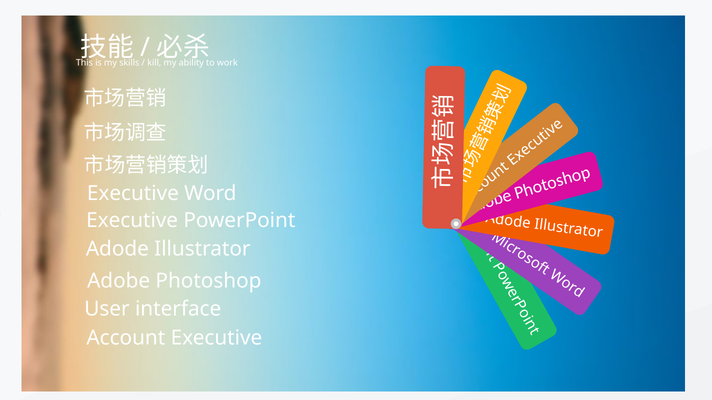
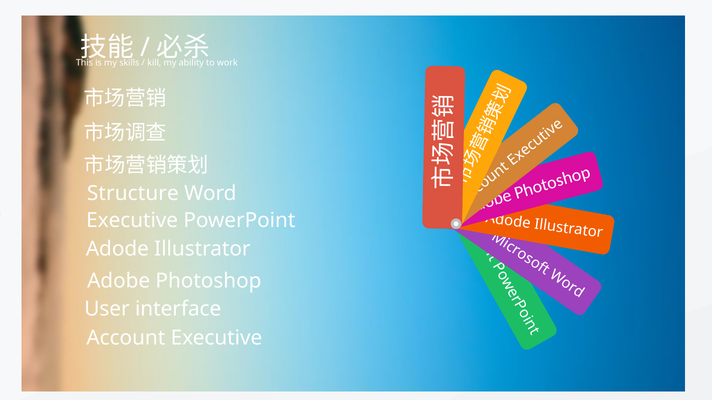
Executive: Executive -> Structure (133, 194)
